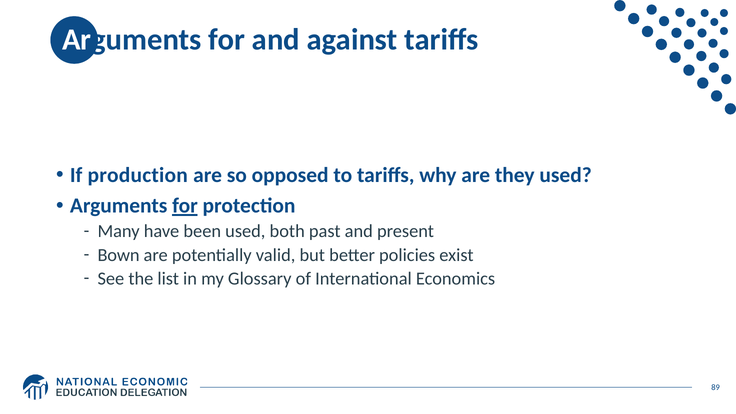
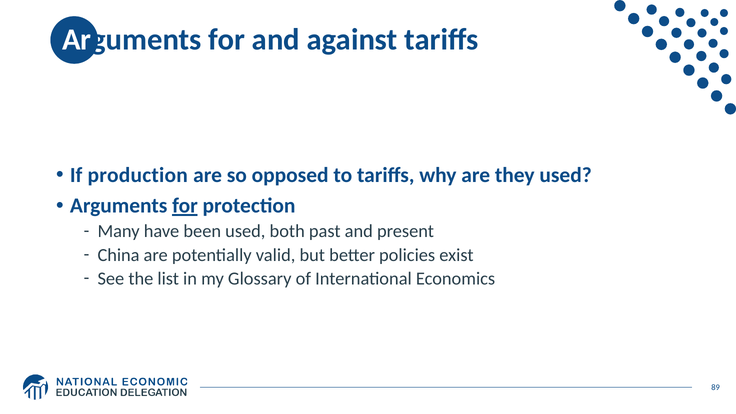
Bown: Bown -> China (119, 255)
